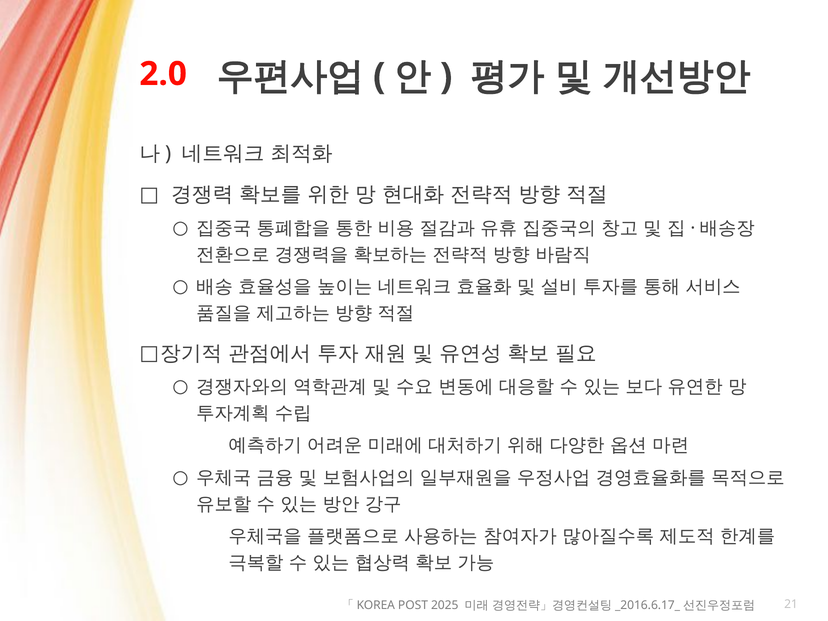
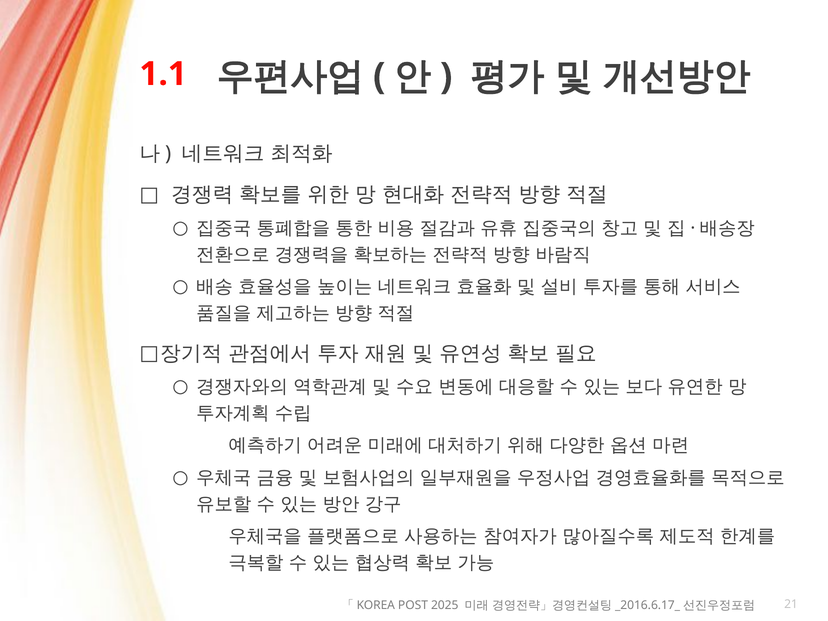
2.0: 2.0 -> 1.1 (163, 74)
